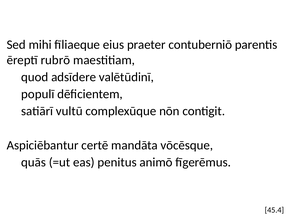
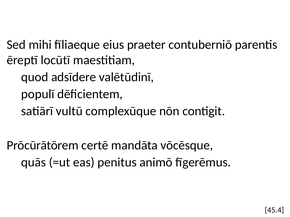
rubrō: rubrō -> locūtī (55, 60)
Aspiciēbantur: Aspiciēbantur -> Prōcūrātōrem (43, 146)
